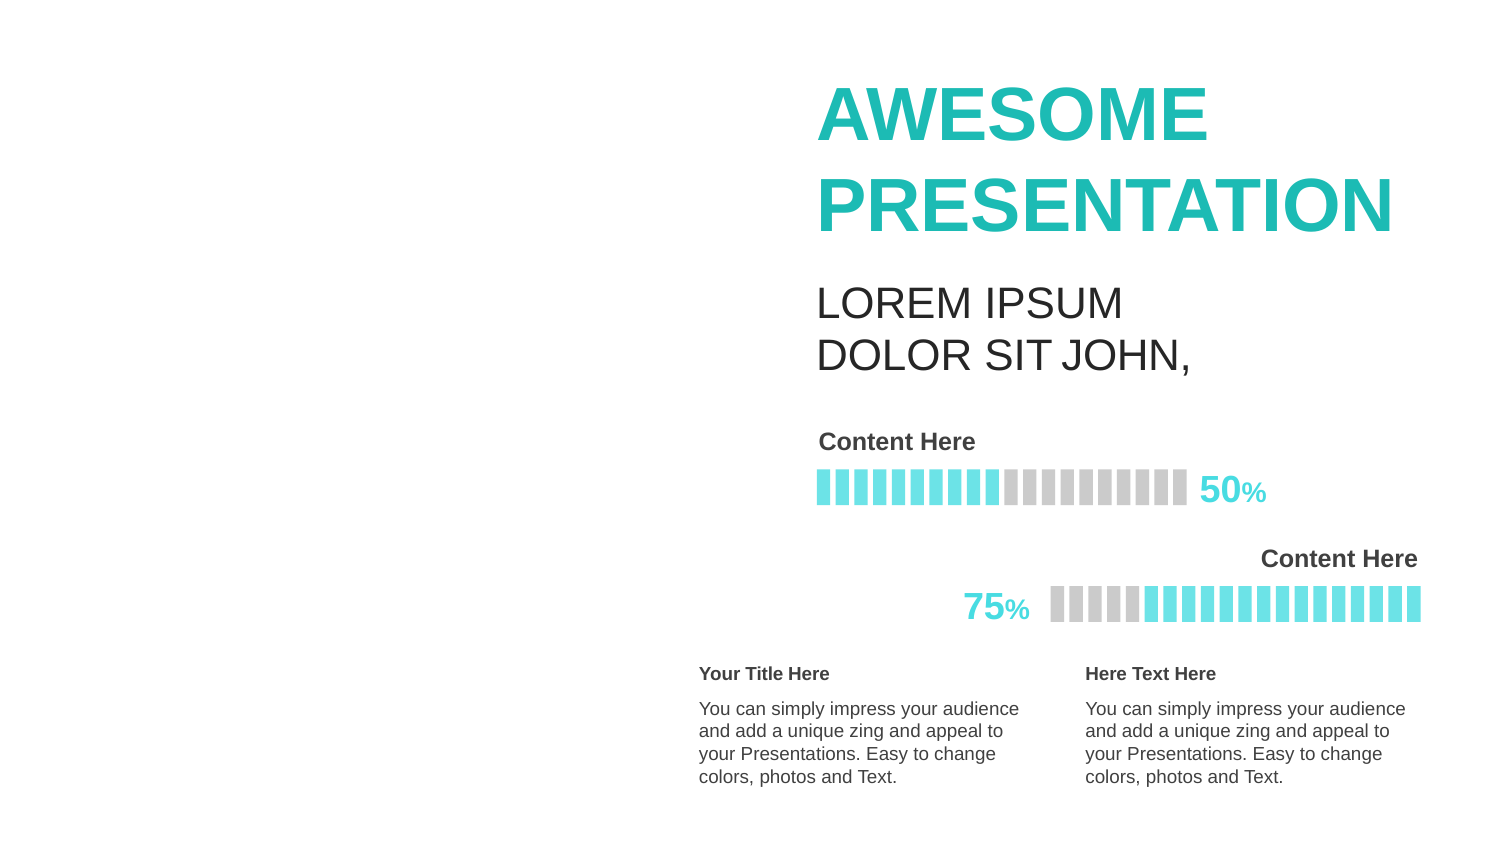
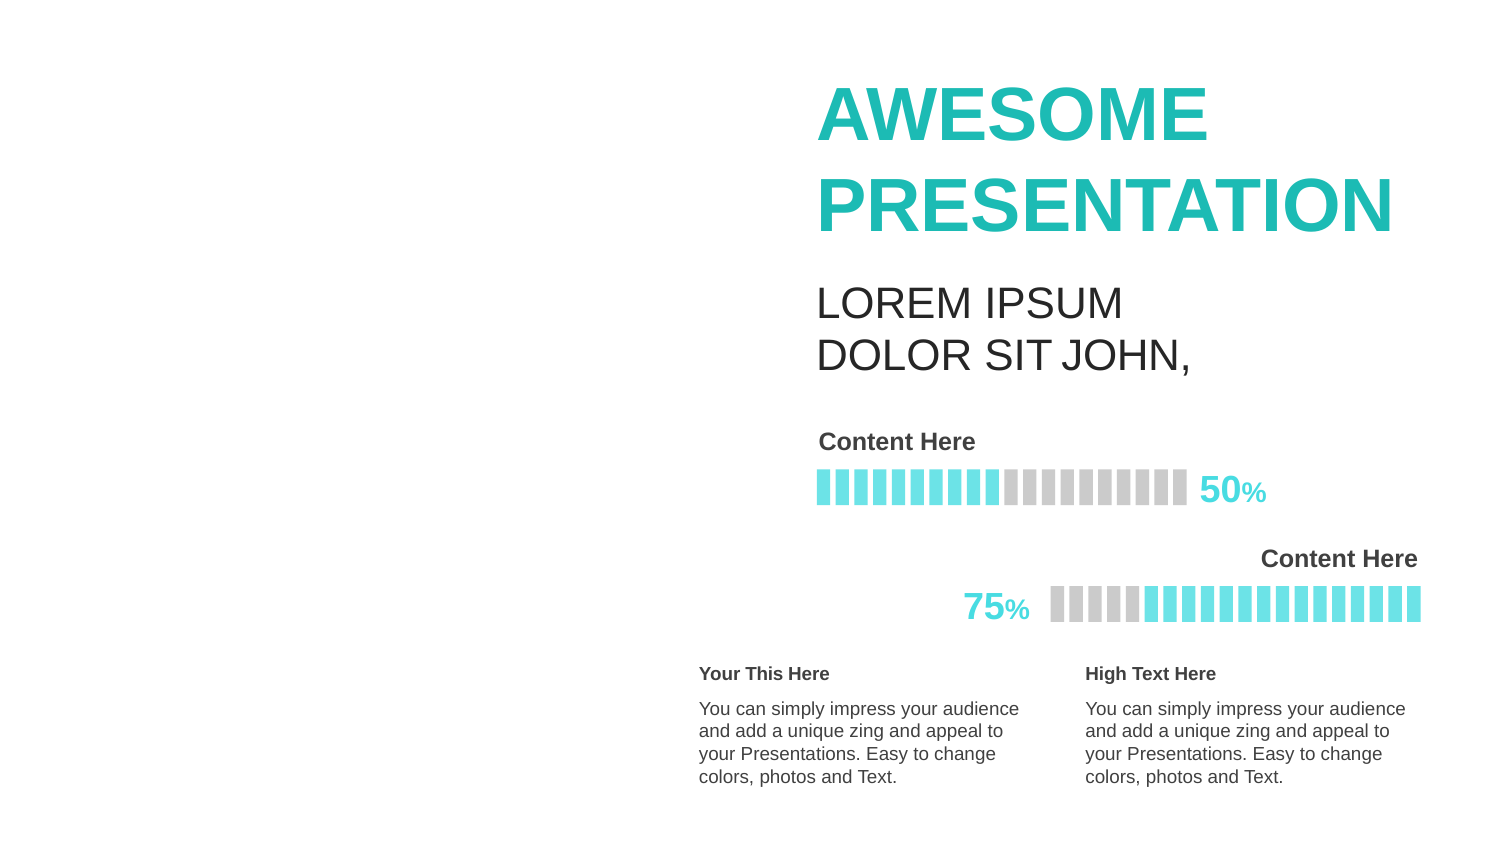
Title: Title -> This (764, 675)
Here: Here -> High (1106, 675)
